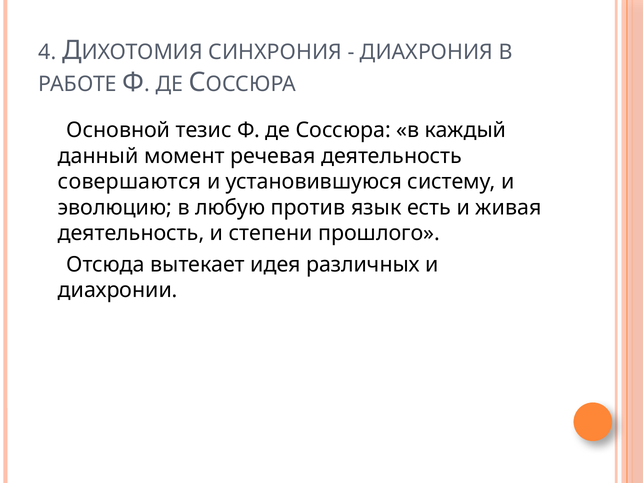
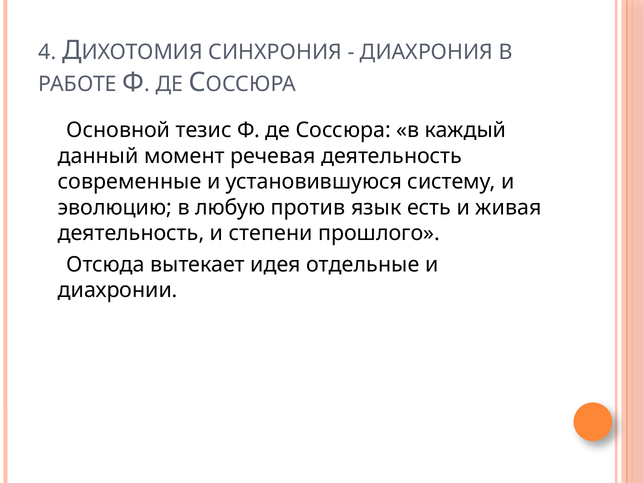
совершаются: совершаются -> современные (130, 181)
различных: различных -> отдельные (363, 264)
